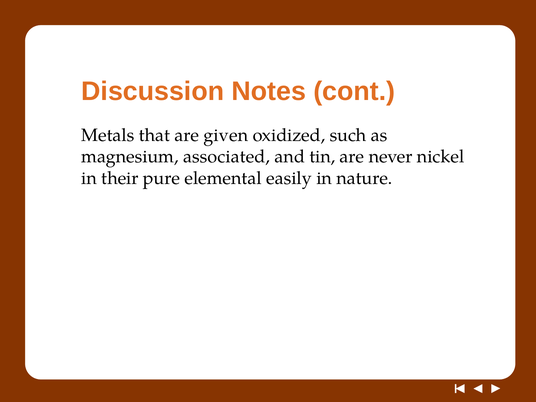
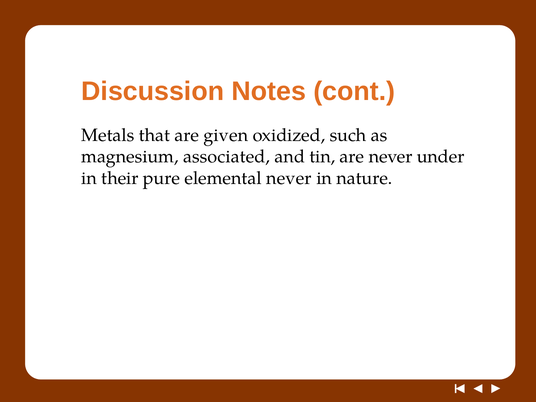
nickel: nickel -> under (441, 157)
elemental easily: easily -> never (289, 178)
